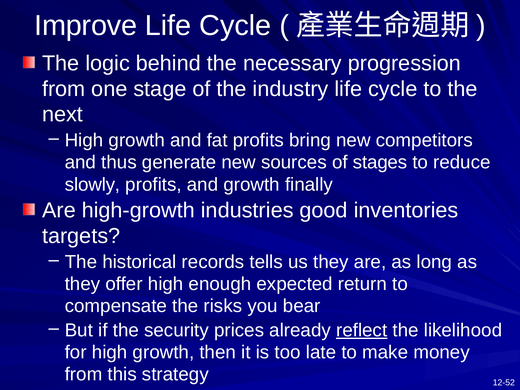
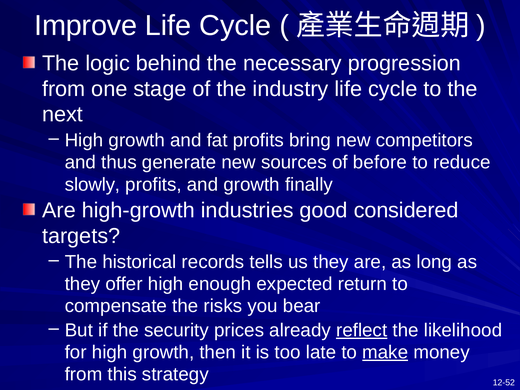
stages: stages -> before (380, 162)
inventories: inventories -> considered (406, 211)
make underline: none -> present (385, 352)
